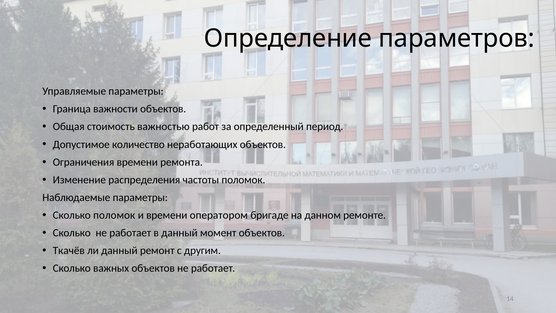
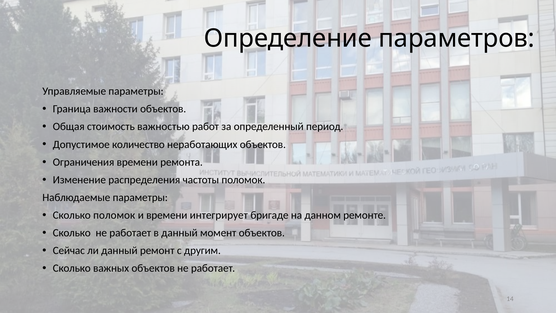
оператором: оператором -> интегрирует (219, 215)
Ткачёв: Ткачёв -> Сейчас (69, 250)
